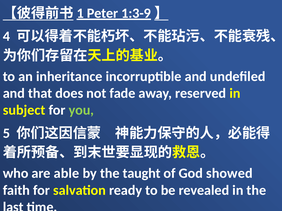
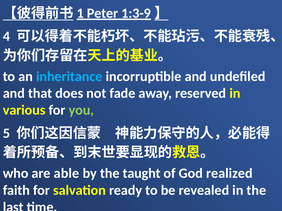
inheritance colour: white -> light blue (69, 77)
subject: subject -> various (24, 110)
showed: showed -> realized (229, 174)
